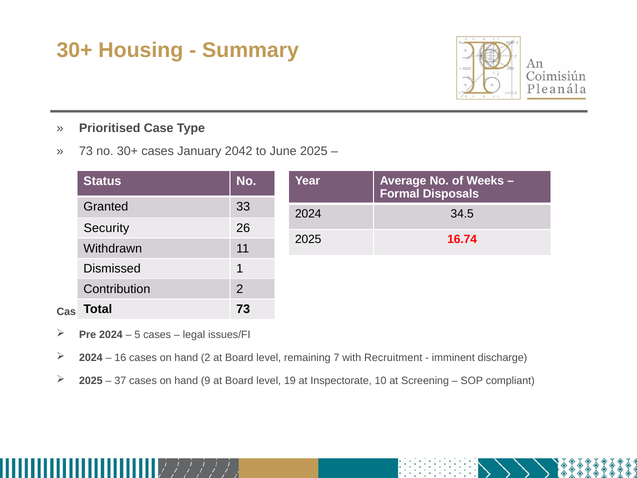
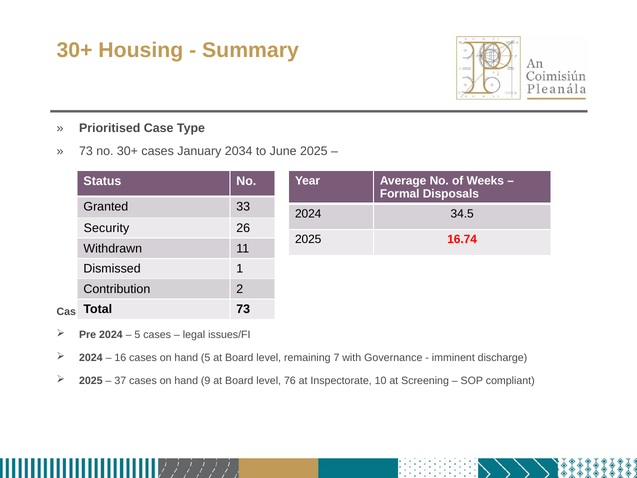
2042: 2042 -> 2034 (239, 151)
hand 2: 2 -> 5 (206, 357)
Recruitment: Recruitment -> Governance (393, 357)
19: 19 -> 76 (290, 380)
